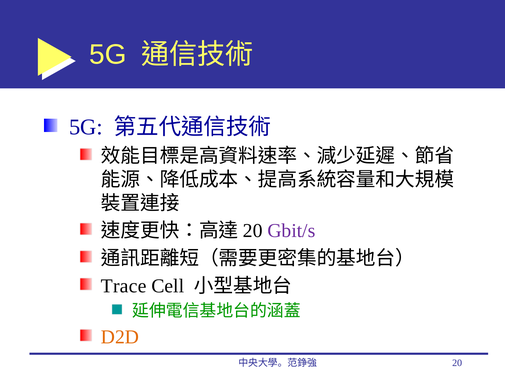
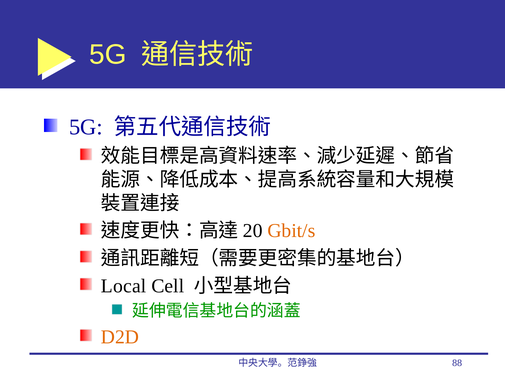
Gbit/s colour: purple -> orange (291, 231)
Trace: Trace -> Local (124, 286)
20: 20 -> 88 (457, 363)
